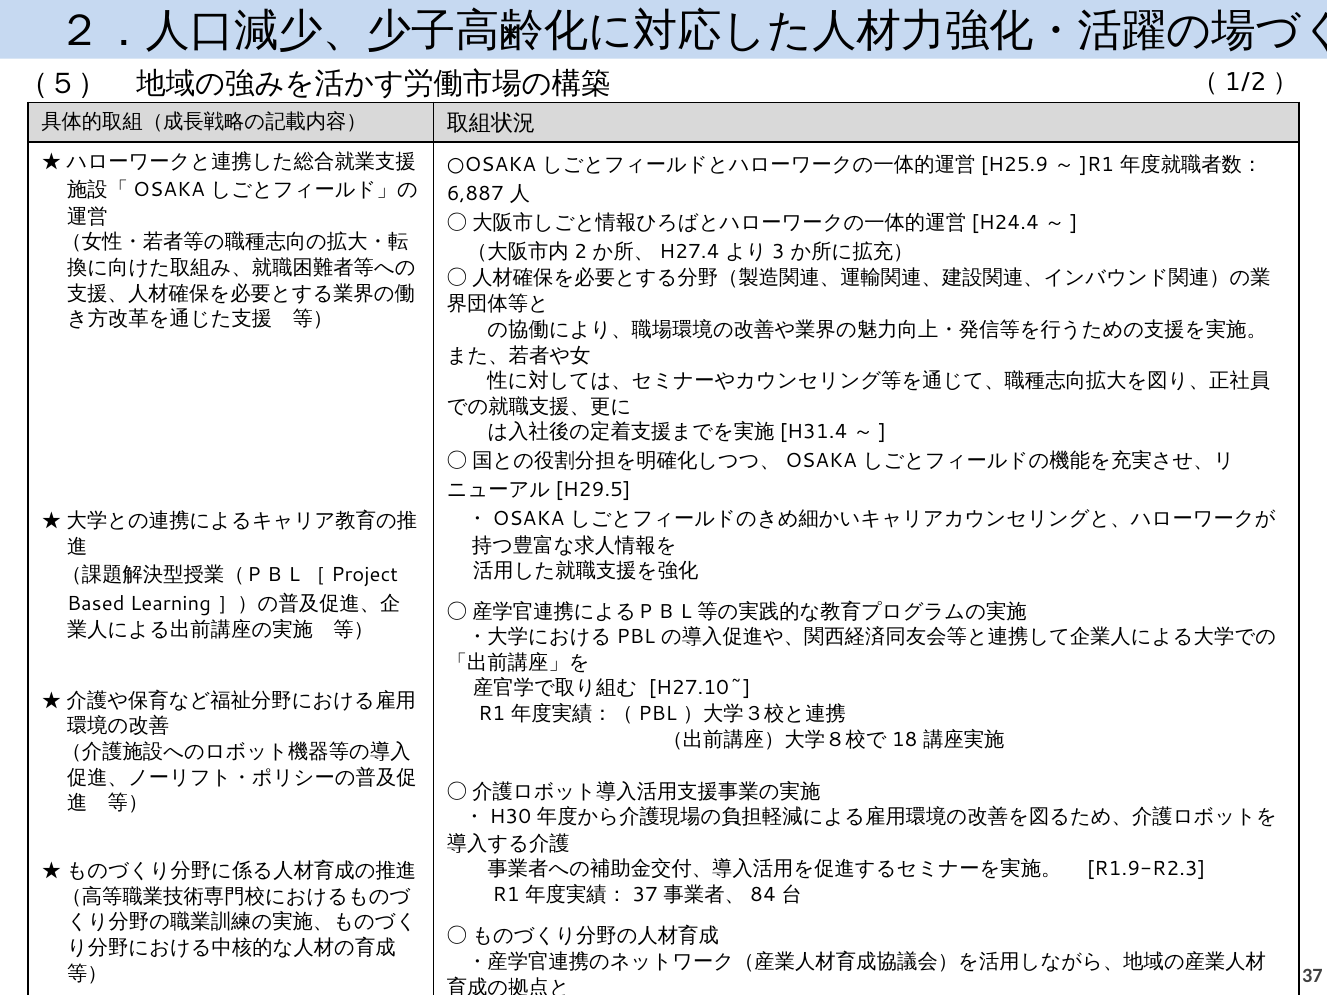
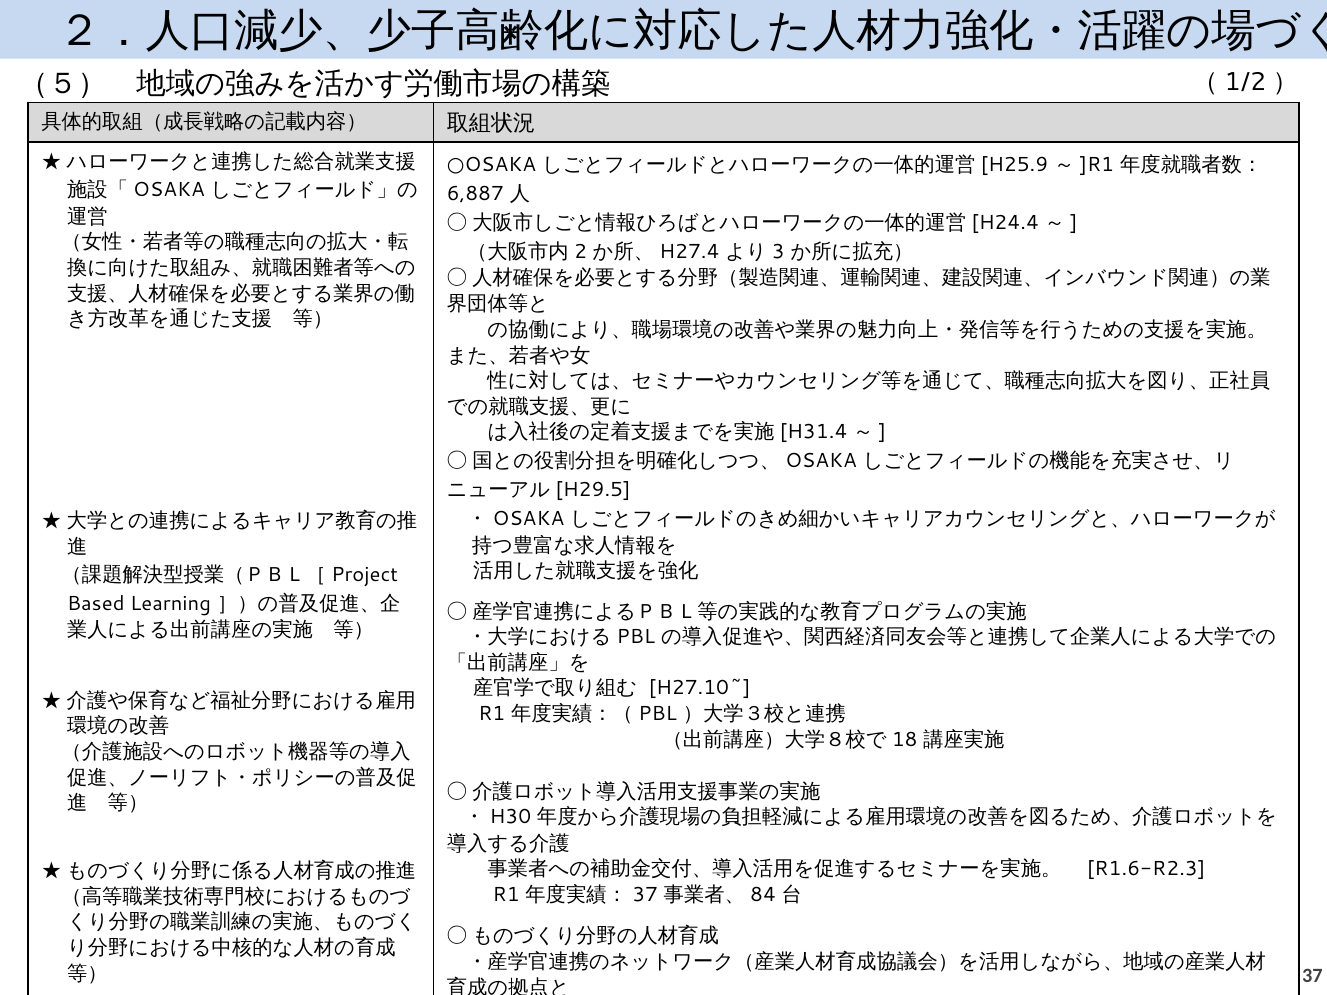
R1.9-R2.3: R1.9-R2.3 -> R1.6-R2.3 (1146, 869)
